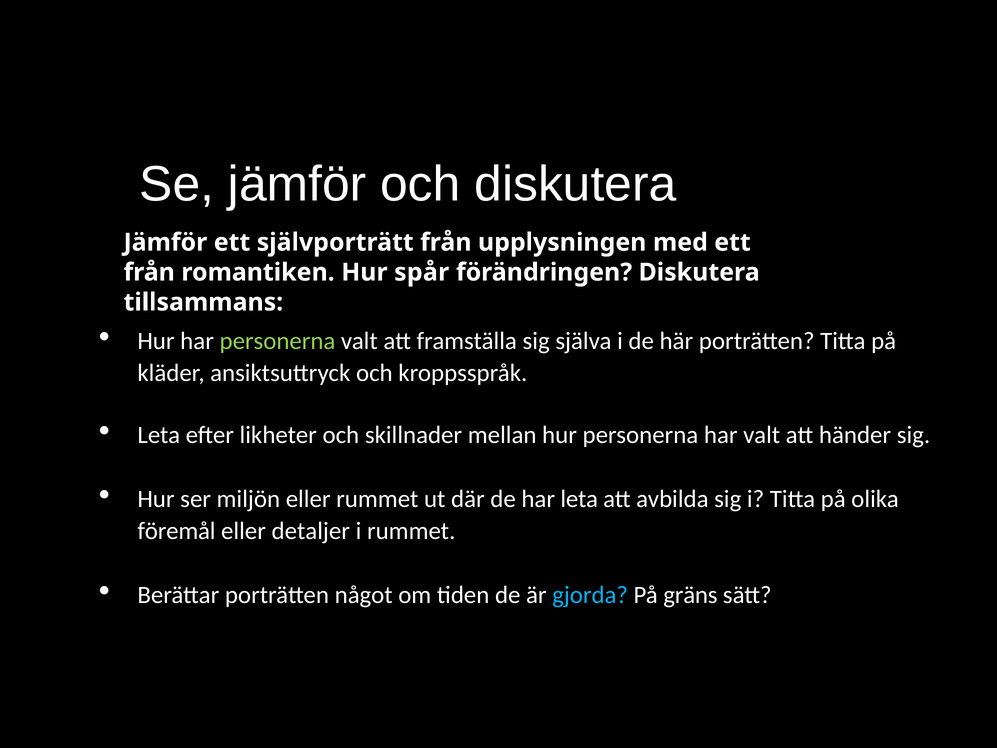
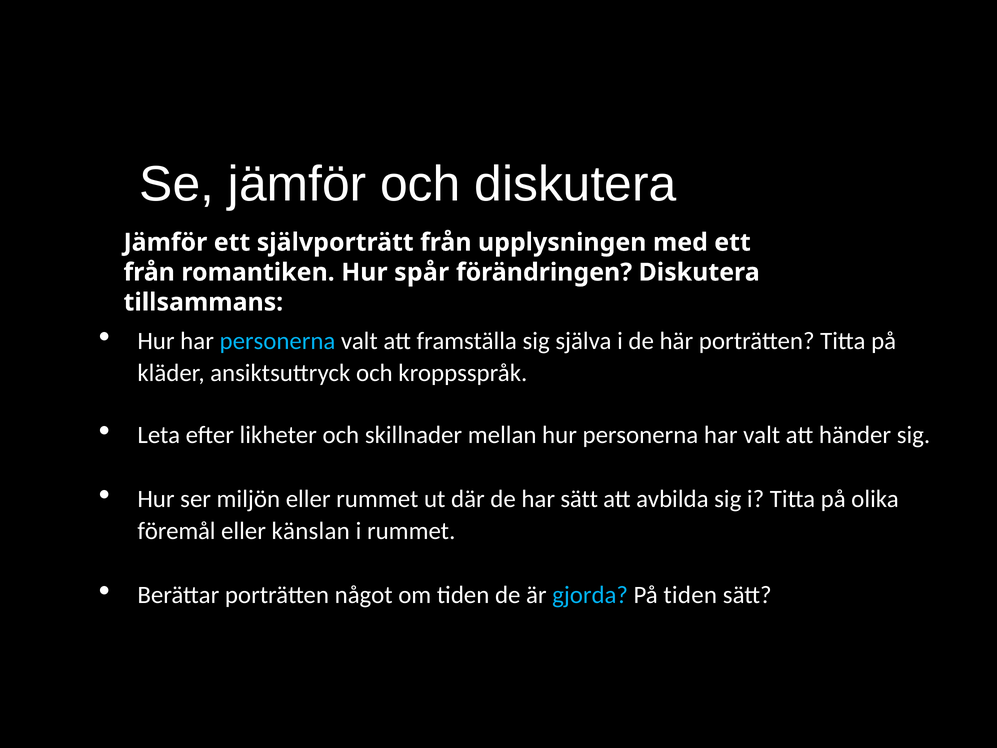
personerna colour: light green -> light blue (277, 341)
har leta: leta -> sätt (579, 499)
detaljer: detaljer -> känslan (311, 531)
På gräns: gräns -> tiden (690, 595)
